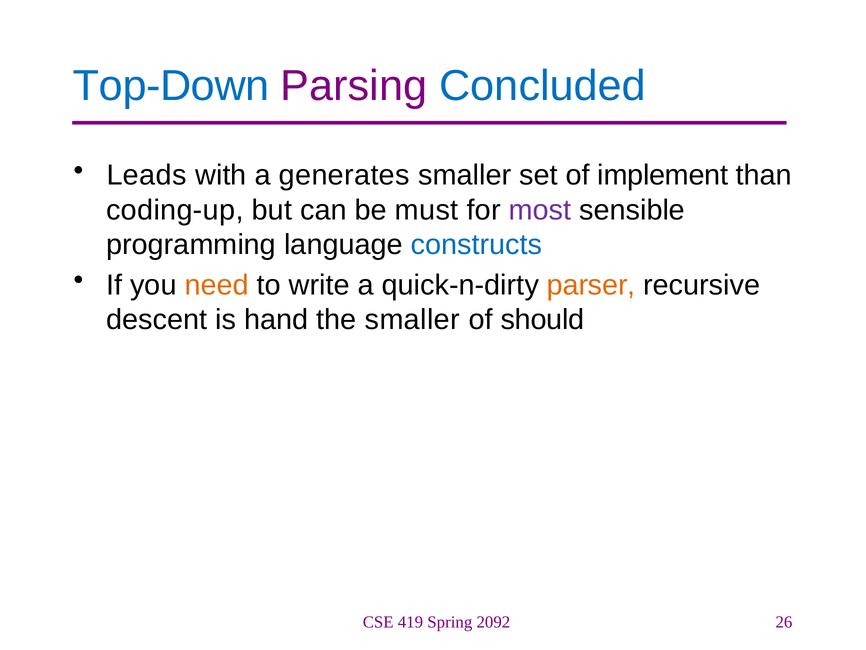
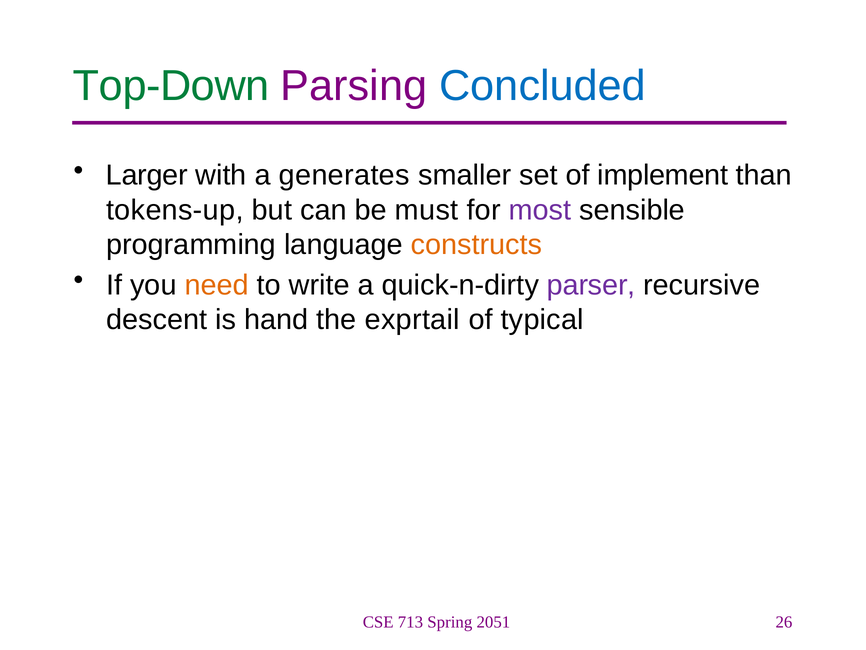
Top-Down colour: blue -> green (171, 86)
Leads: Leads -> Larger (147, 175)
coding-up: coding-up -> tokens-up (175, 210)
constructs colour: blue -> orange (477, 245)
parser colour: orange -> purple (591, 285)
the smaller: smaller -> exprtail (412, 320)
should: should -> typical (542, 320)
419: 419 -> 713 (410, 622)
2092: 2092 -> 2051 (493, 622)
